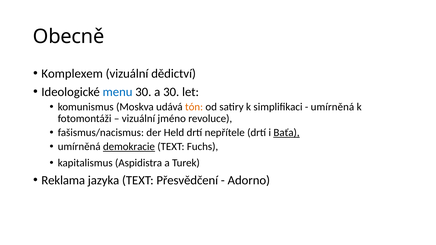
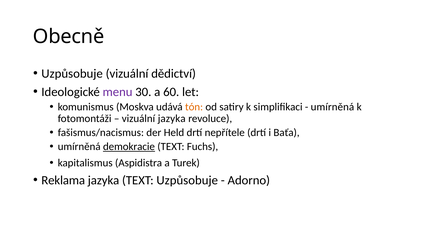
Komplexem: Komplexem -> Uzpůsobuje (72, 74)
menu colour: blue -> purple (118, 92)
a 30: 30 -> 60 (171, 92)
vizuální jméno: jméno -> jazyka (172, 119)
Baťa underline: present -> none (287, 133)
TEXT Přesvědčení: Přesvědčení -> Uzpůsobuje (187, 180)
